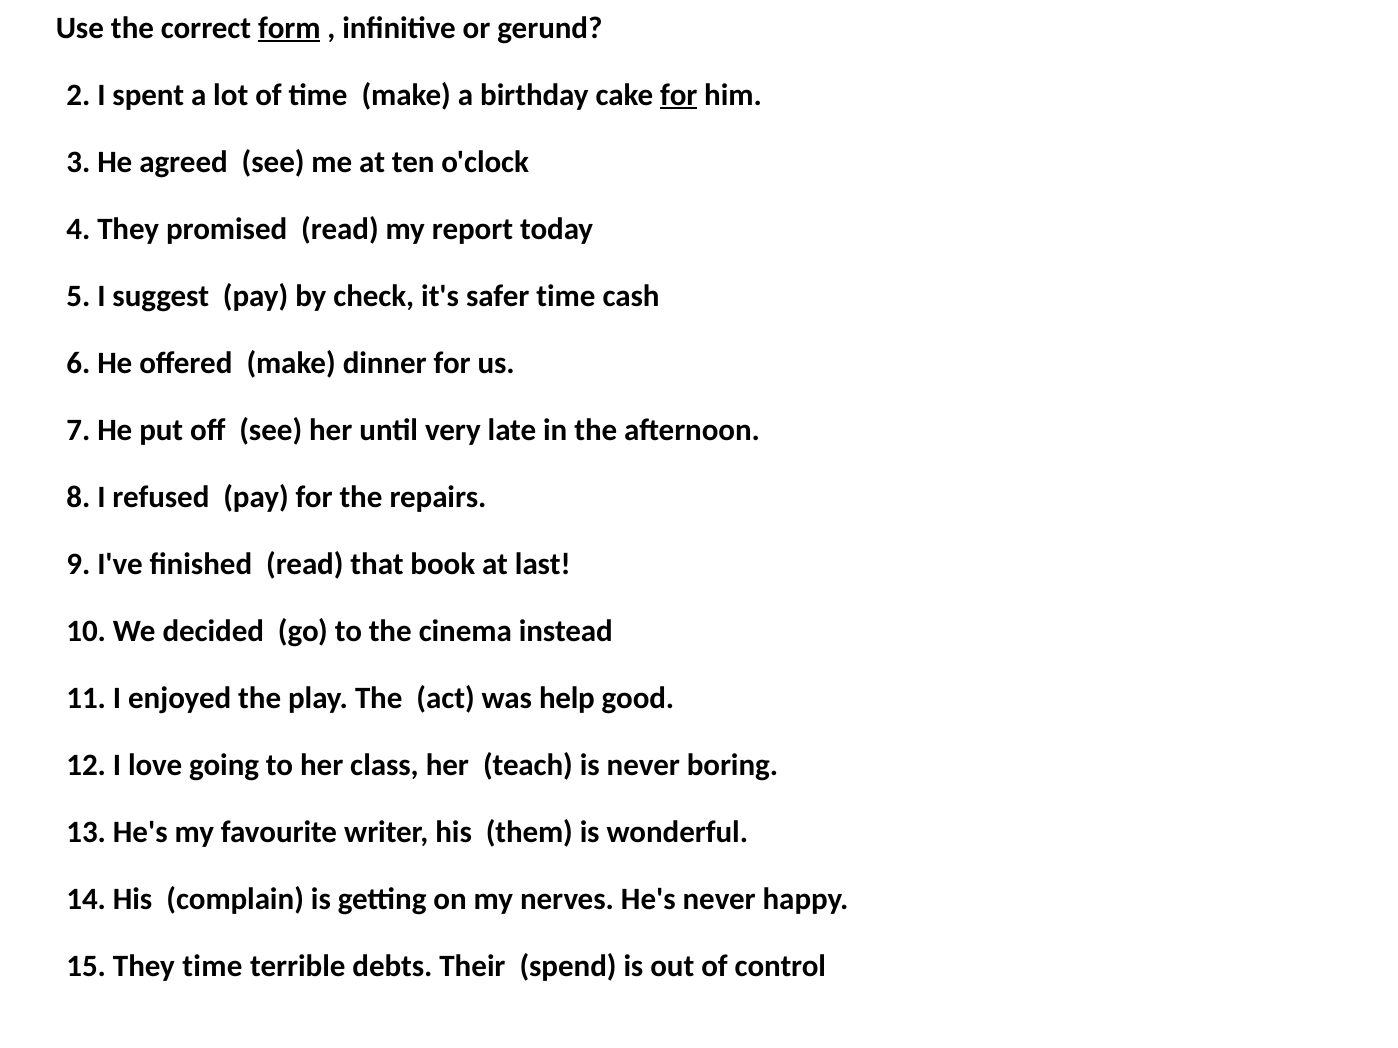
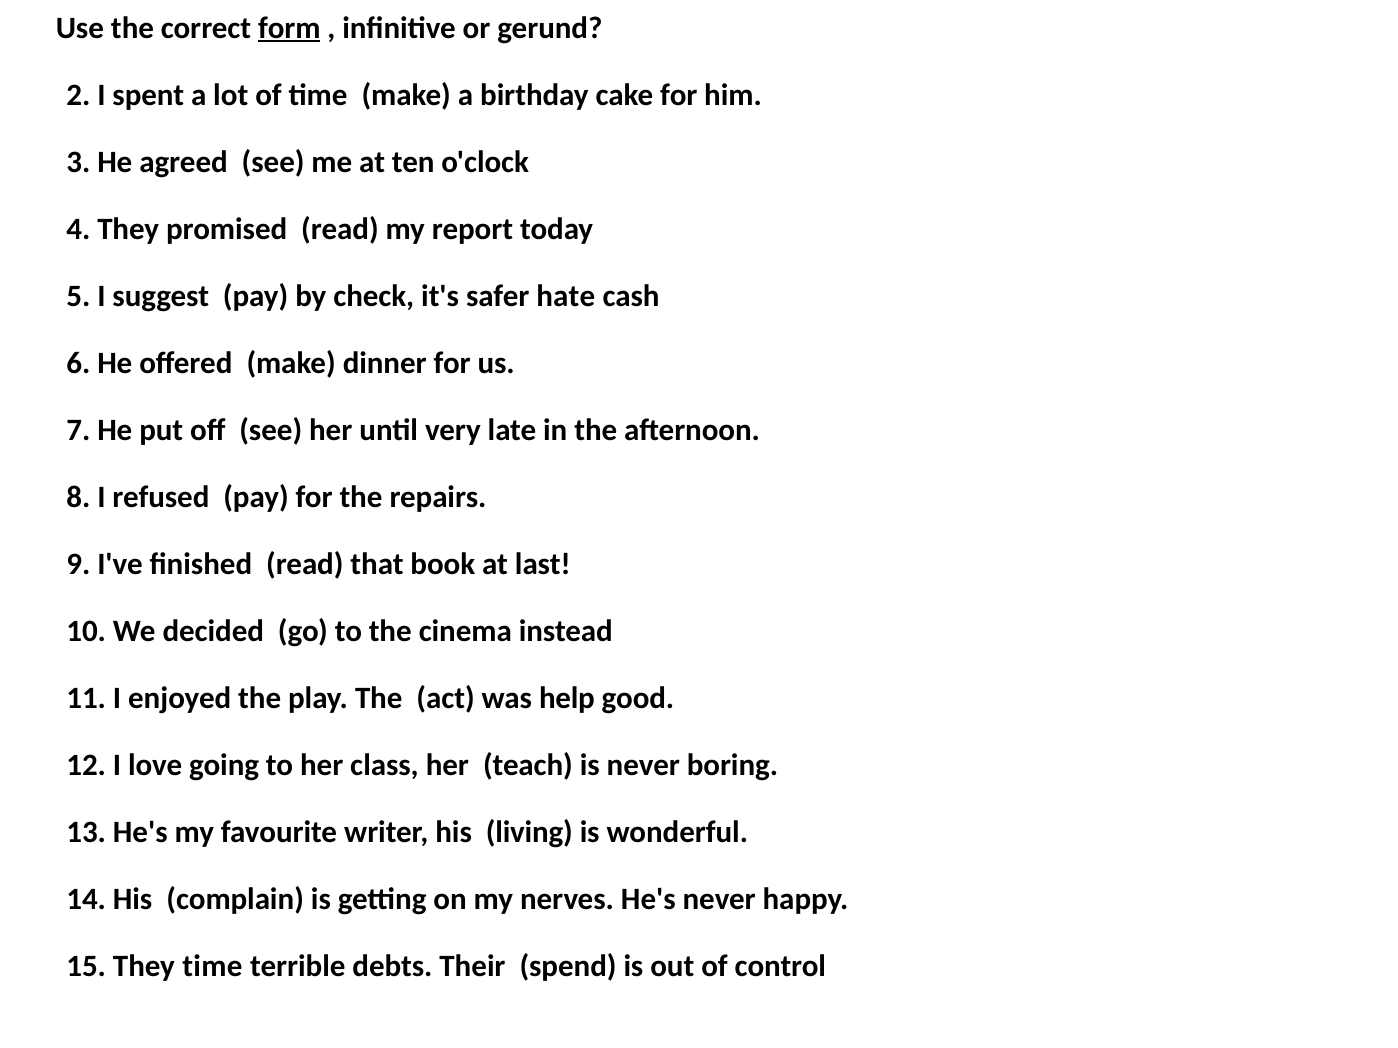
for underline: present -> none (679, 95)
safer time: time -> hate (566, 296)
them: them -> living (529, 832)
